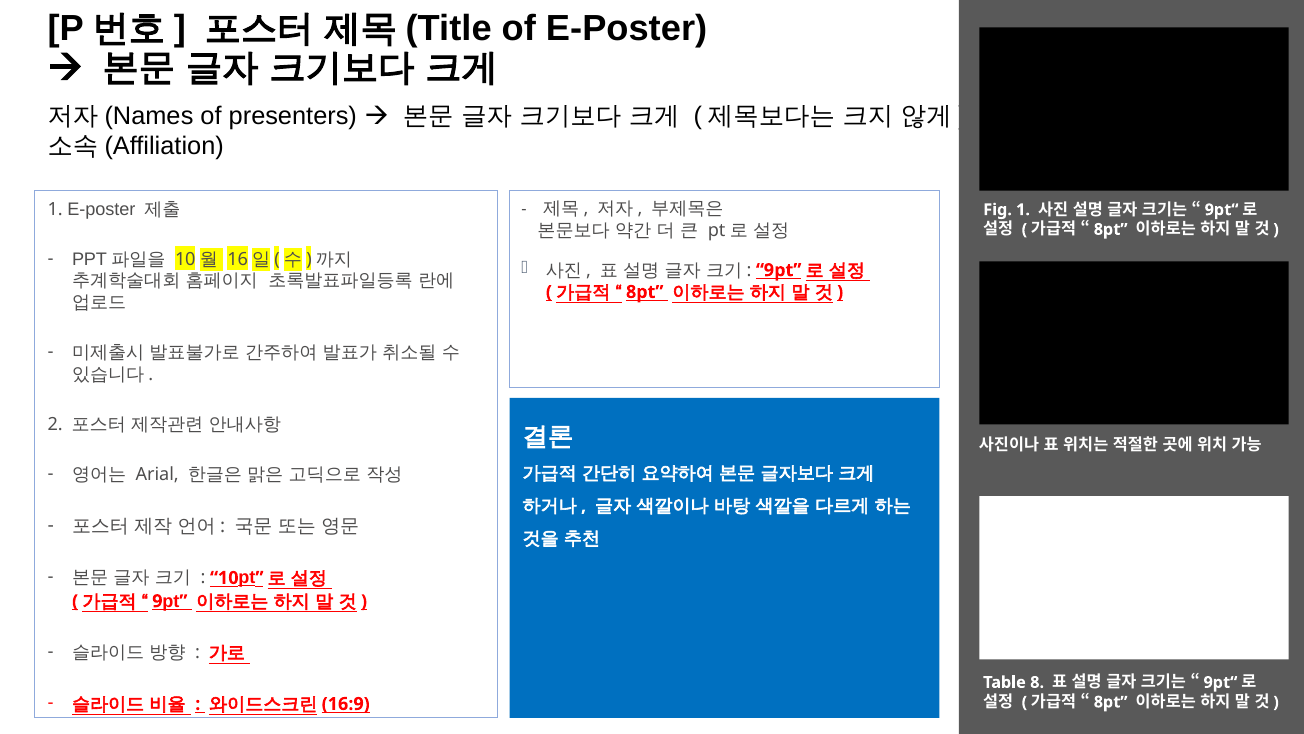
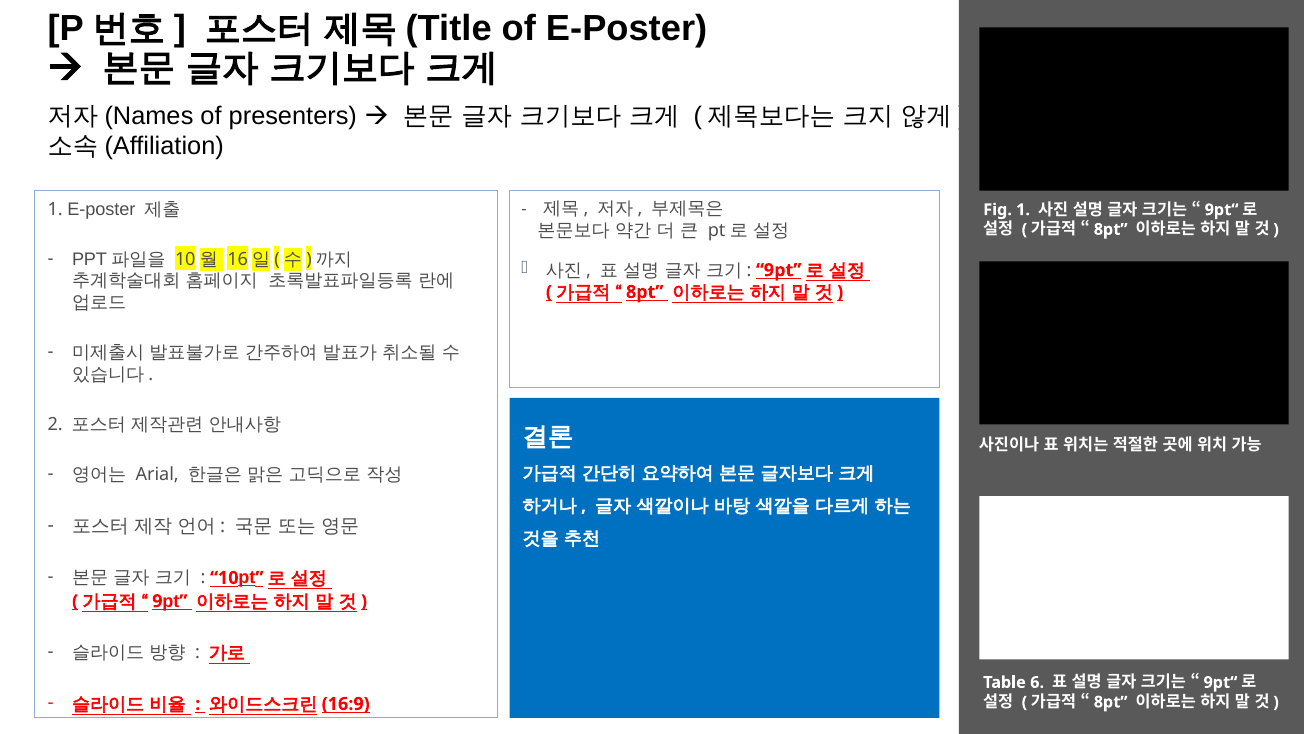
8: 8 -> 6 (1037, 682)
